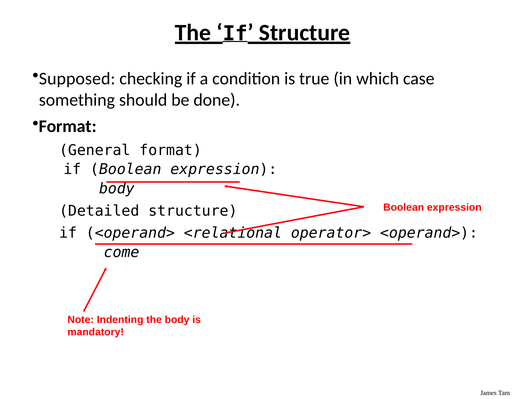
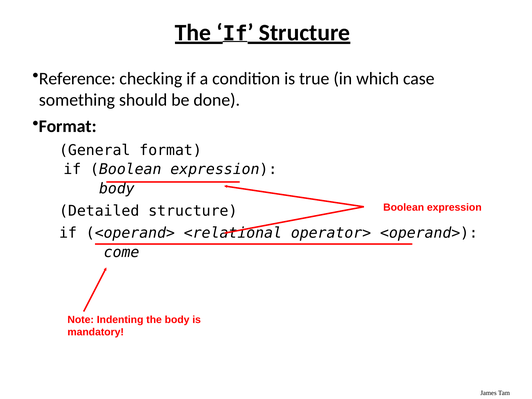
Supposed: Supposed -> Reference (77, 79)
